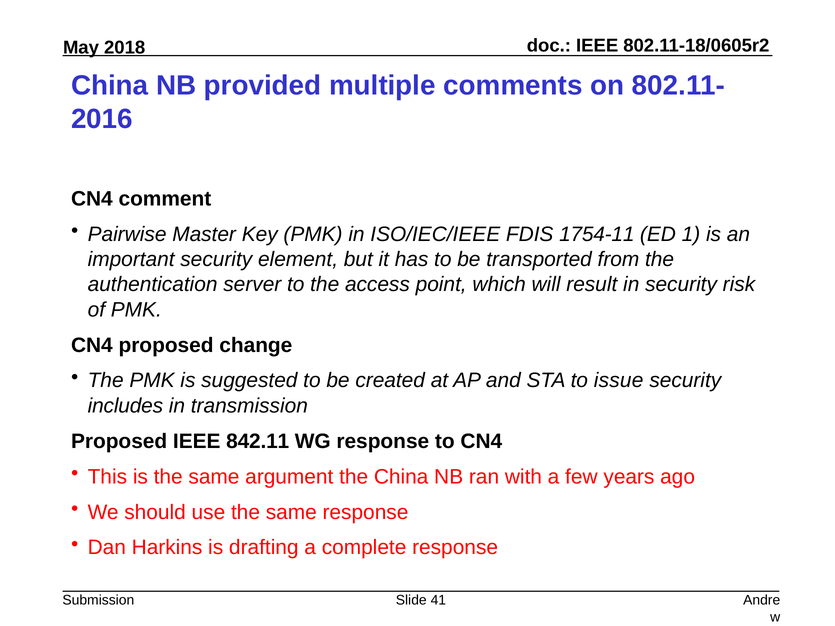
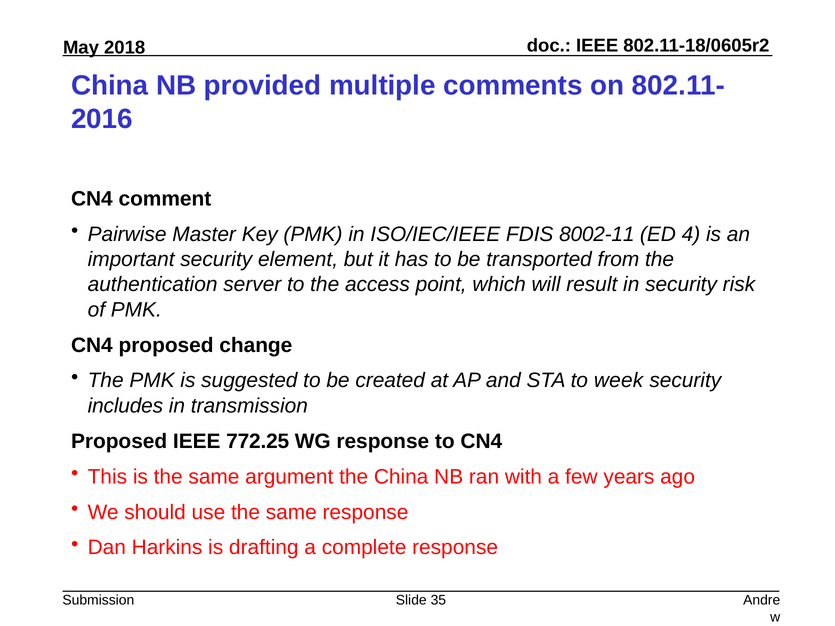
1754-11: 1754-11 -> 8002-11 (597, 235)
1: 1 -> 4 (691, 235)
issue: issue -> week (619, 381)
842.11: 842.11 -> 772.25 (258, 441)
41: 41 -> 35 (438, 601)
